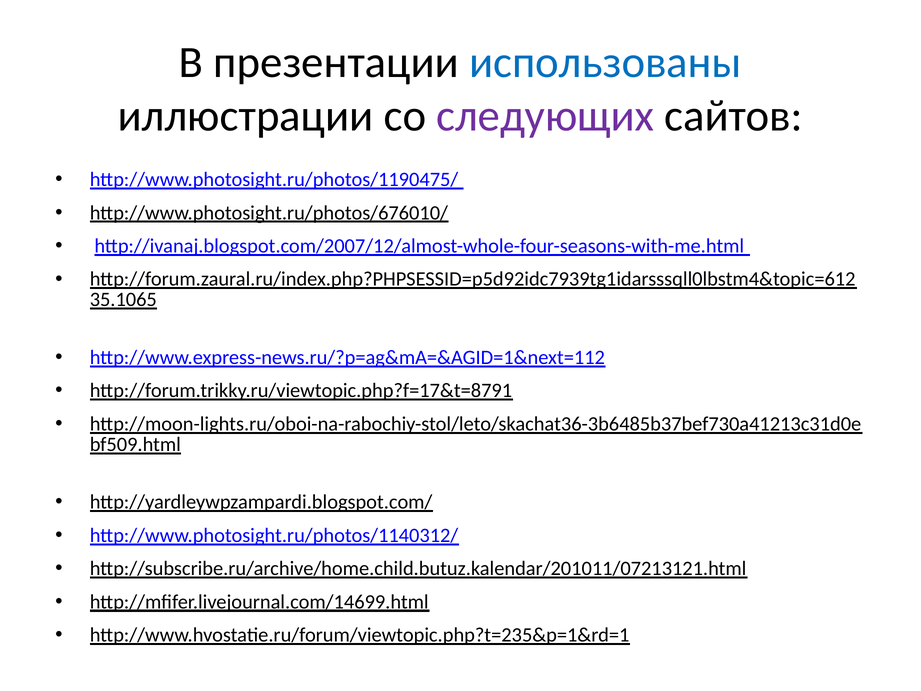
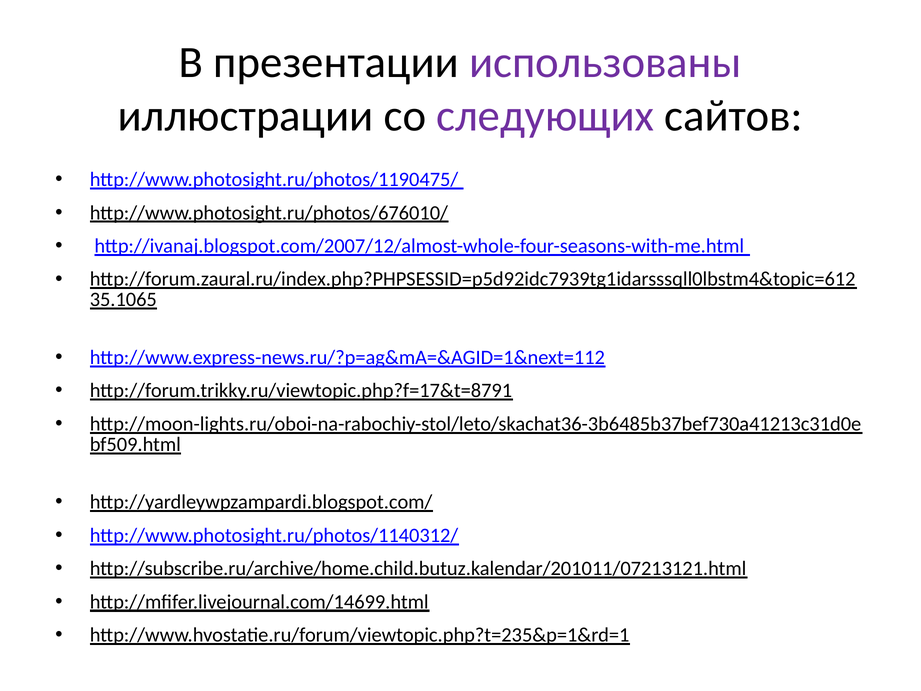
использованы colour: blue -> purple (605, 62)
